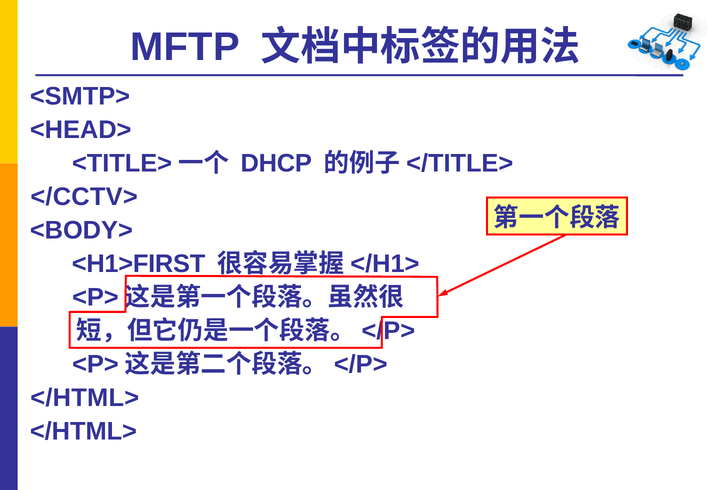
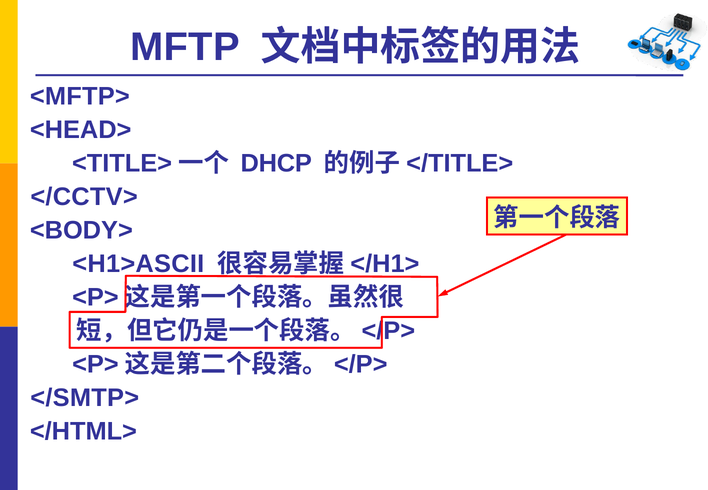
<SMTP>: <SMTP> -> <MFTP> (80, 96)
<H1>FIRST: <H1>FIRST -> <H1>ASCII (138, 264)
</HTML>: </HTML> -> </SMTP> (85, 398)
